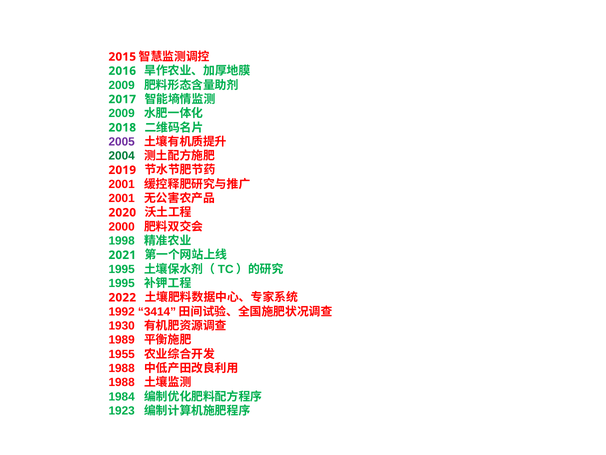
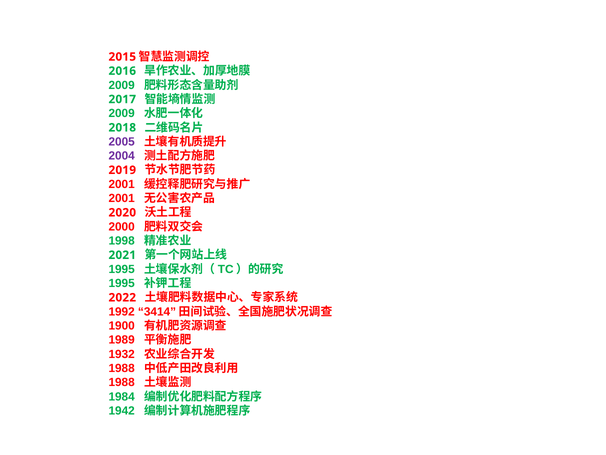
2004 colour: green -> purple (122, 156)
1930: 1930 -> 1900 (122, 326)
1955: 1955 -> 1932 (122, 354)
1923: 1923 -> 1942 (122, 410)
